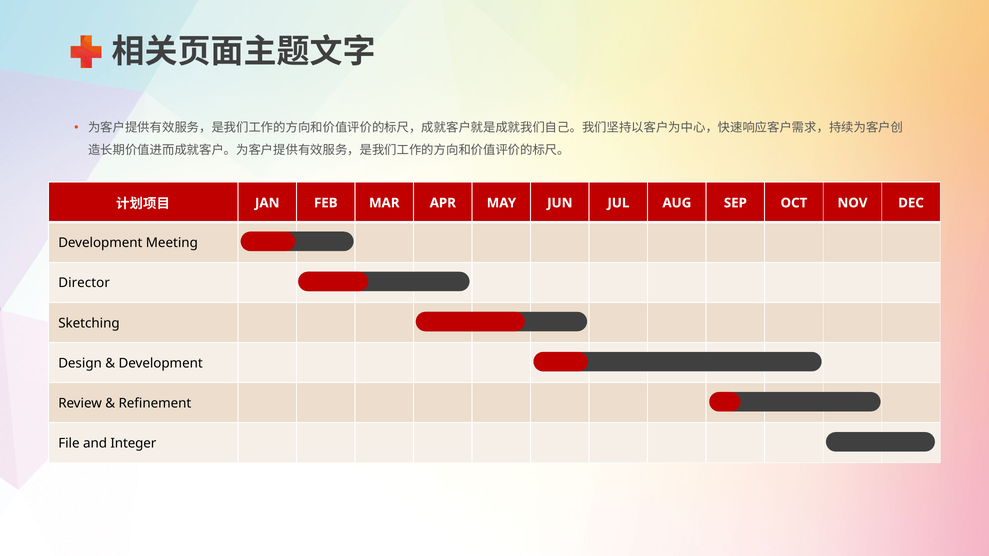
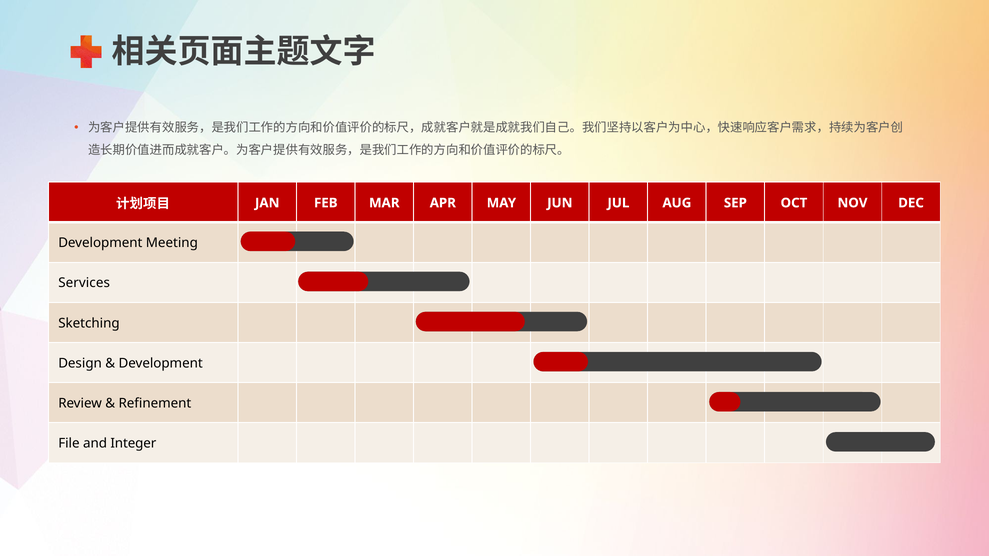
Director: Director -> Services (84, 283)
